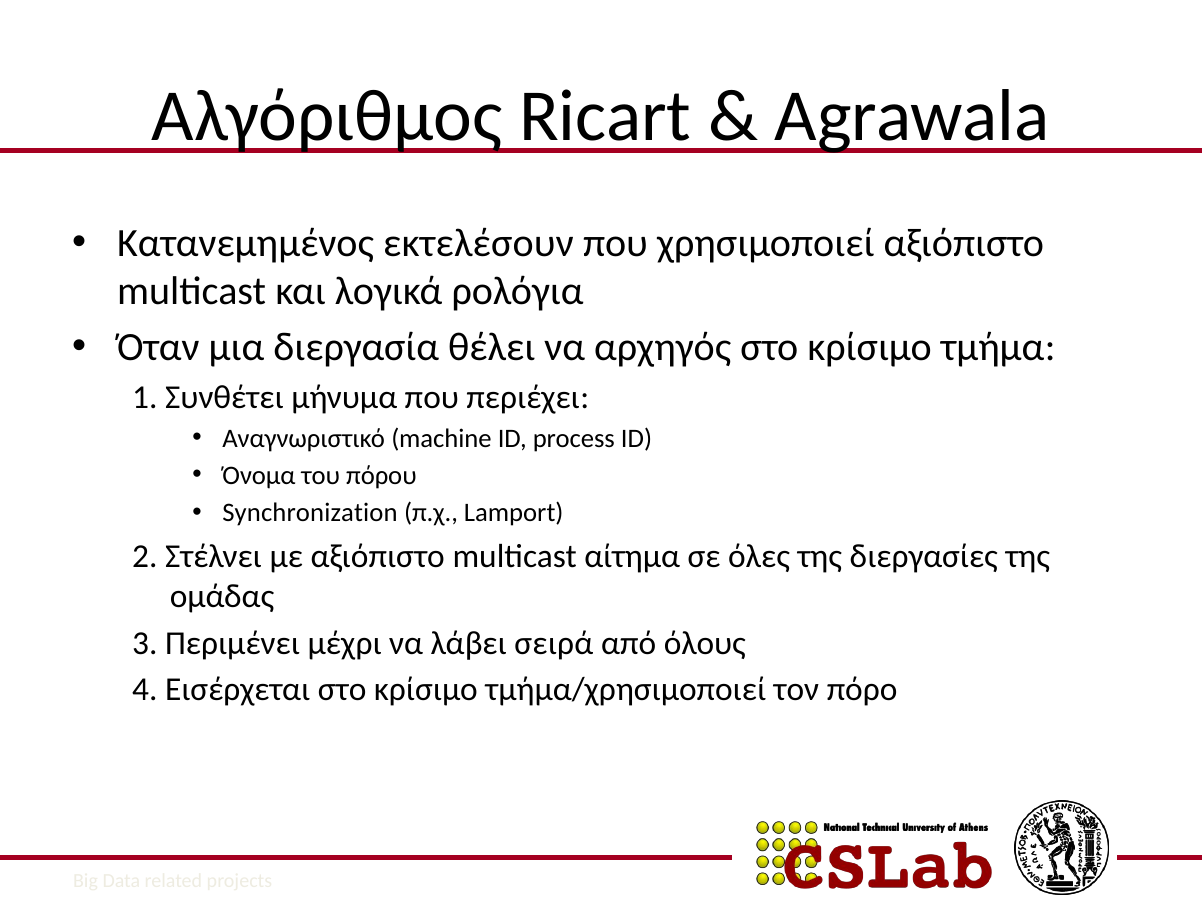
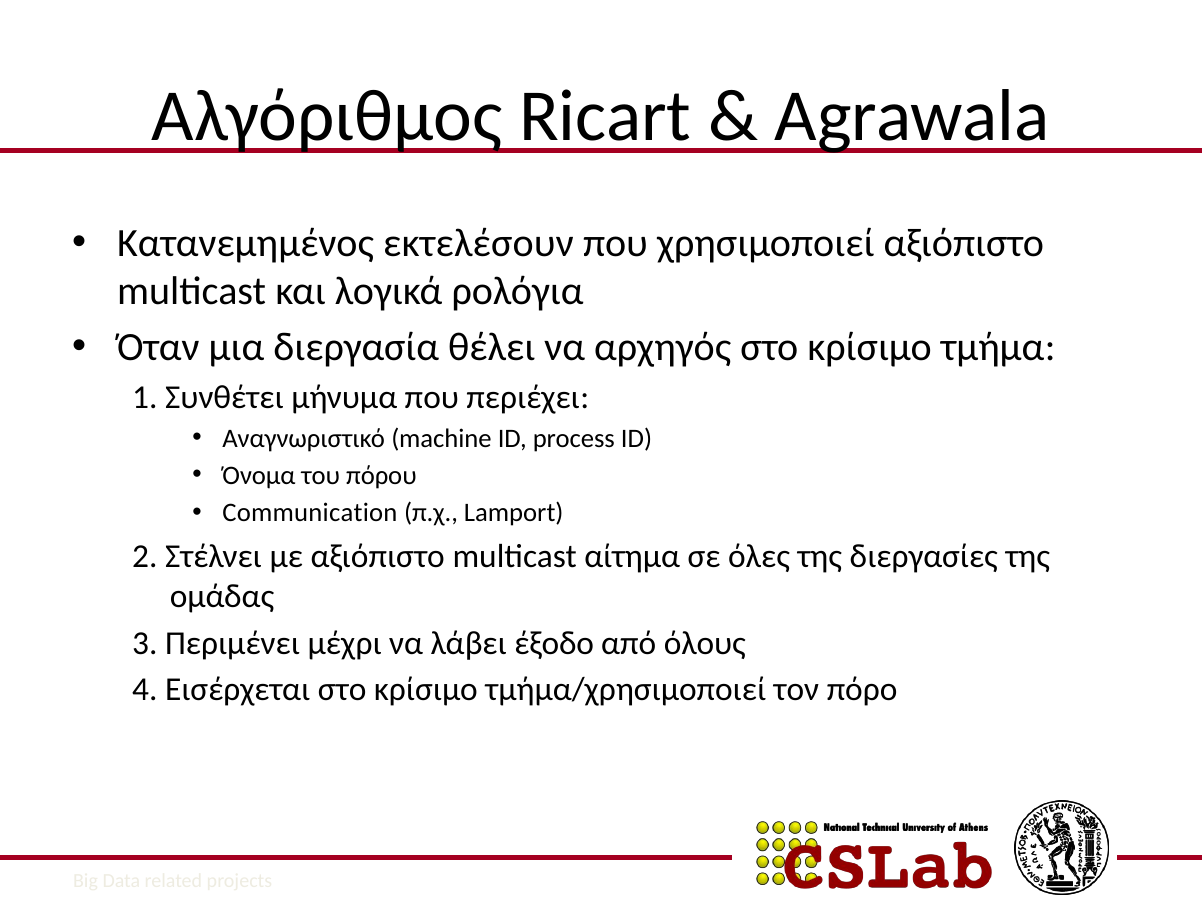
Synchronization: Synchronization -> Communication (310, 513)
σειρά: σειρά -> έξοδο (554, 643)
